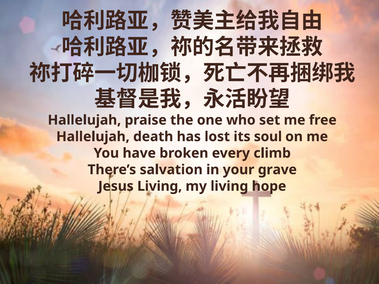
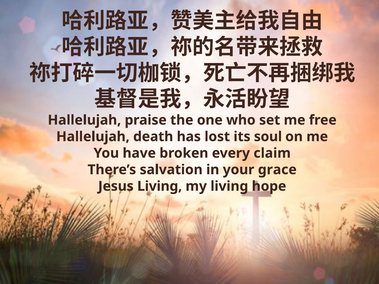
climb: climb -> claim (272, 153)
grave: grave -> grace (277, 170)
